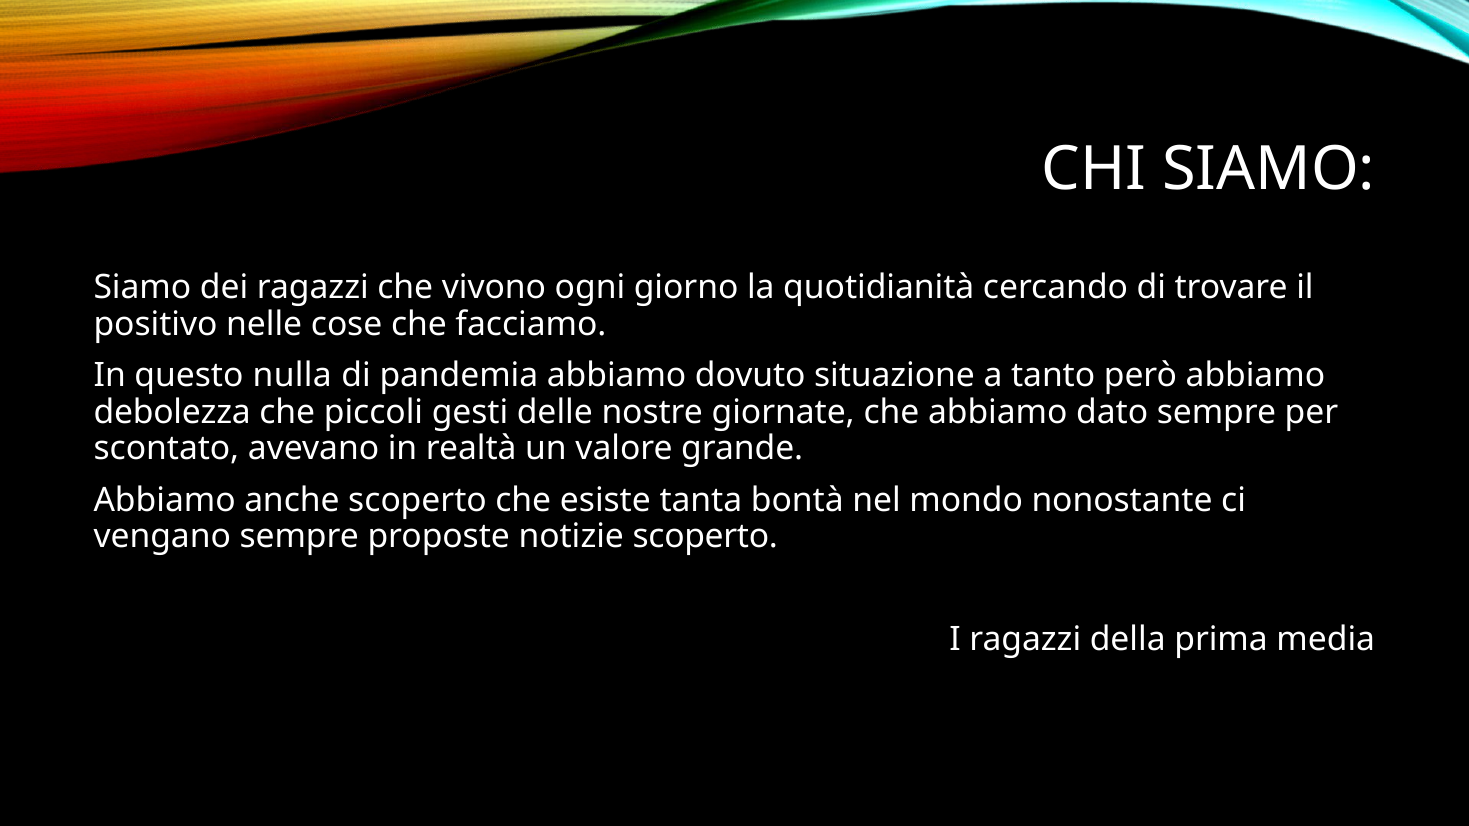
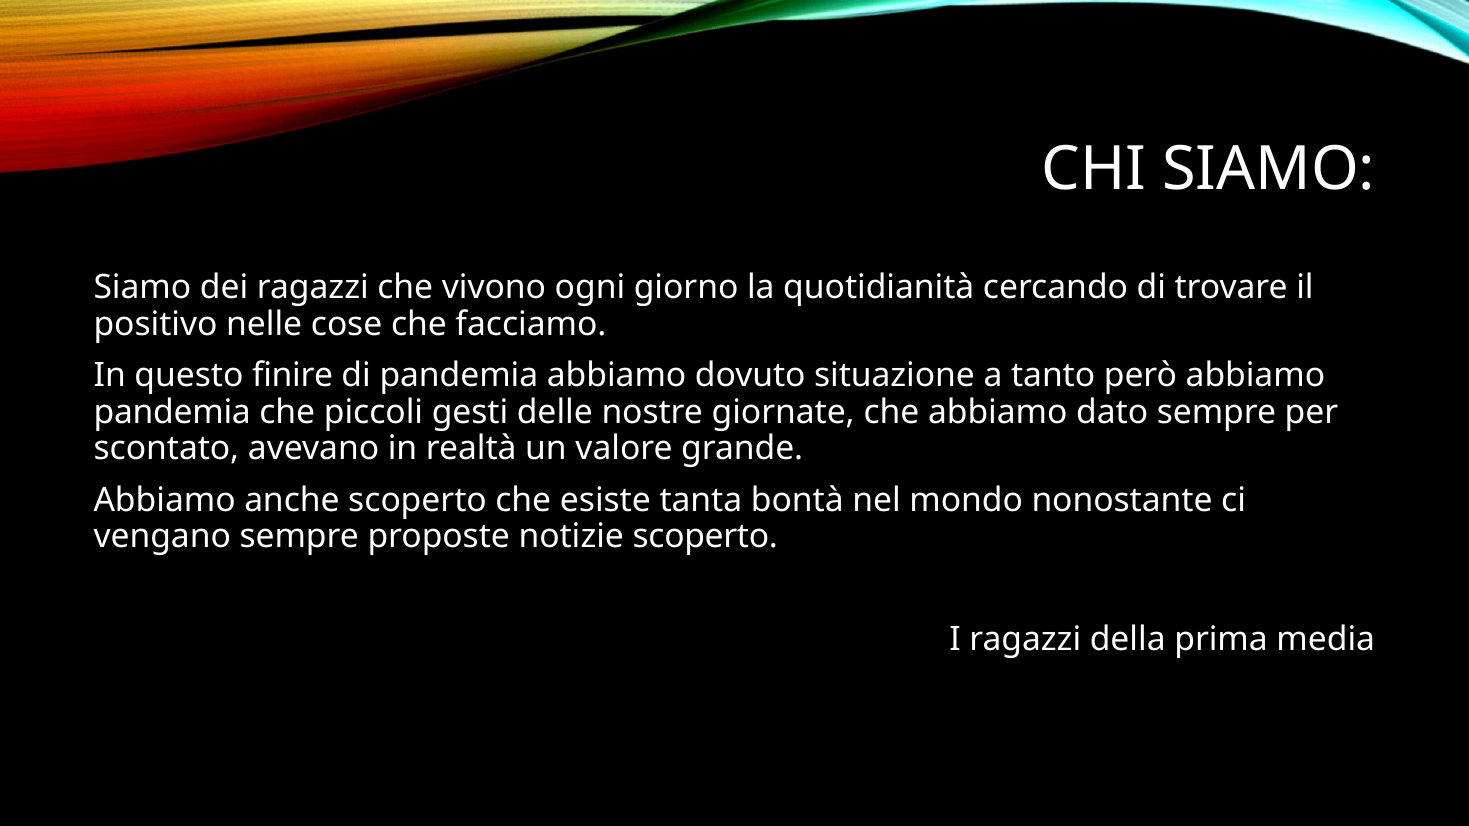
nulla: nulla -> finire (293, 376)
debolezza: debolezza -> pandemia (172, 412)
